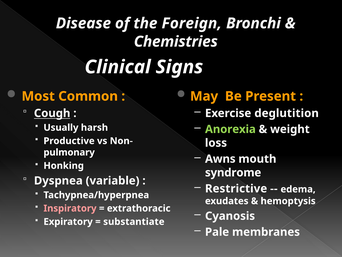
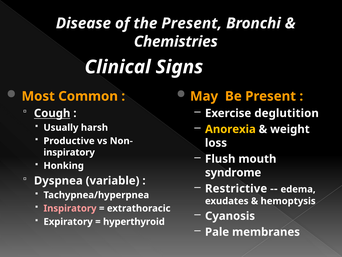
the Foreign: Foreign -> Present (192, 23)
Anorexia colour: light green -> yellow (230, 129)
pulmonary: pulmonary -> inspiratory (69, 152)
Awns: Awns -> Flush (220, 159)
substantiate: substantiate -> hyperthyroid (134, 221)
